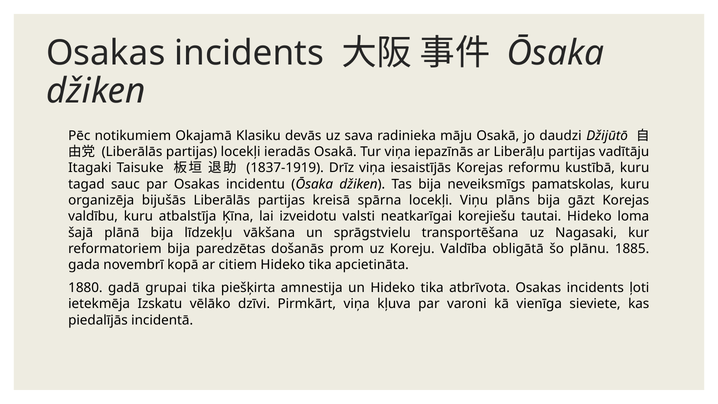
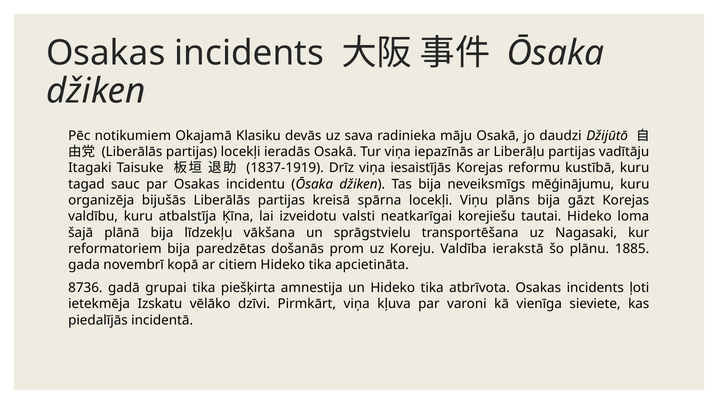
pamatskolas: pamatskolas -> mēģinājumu (573, 184)
obligātā: obligātā -> ierakstā (518, 249)
1880: 1880 -> 8736 (85, 288)
